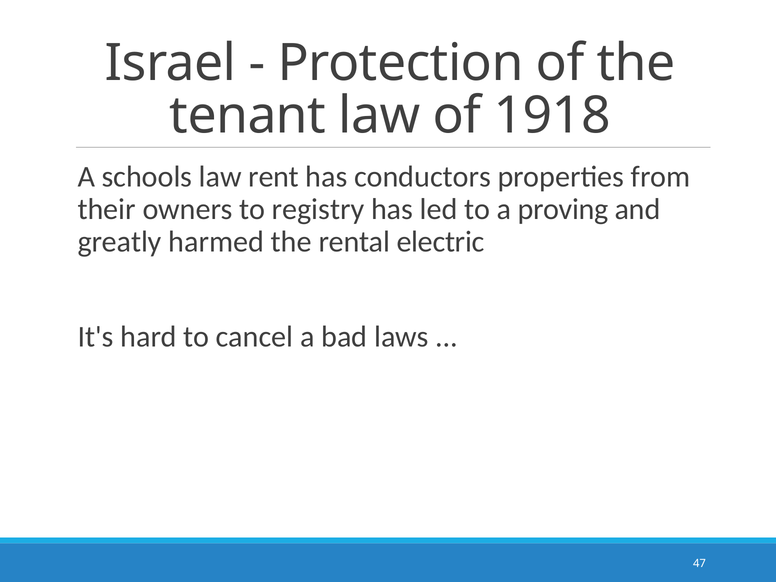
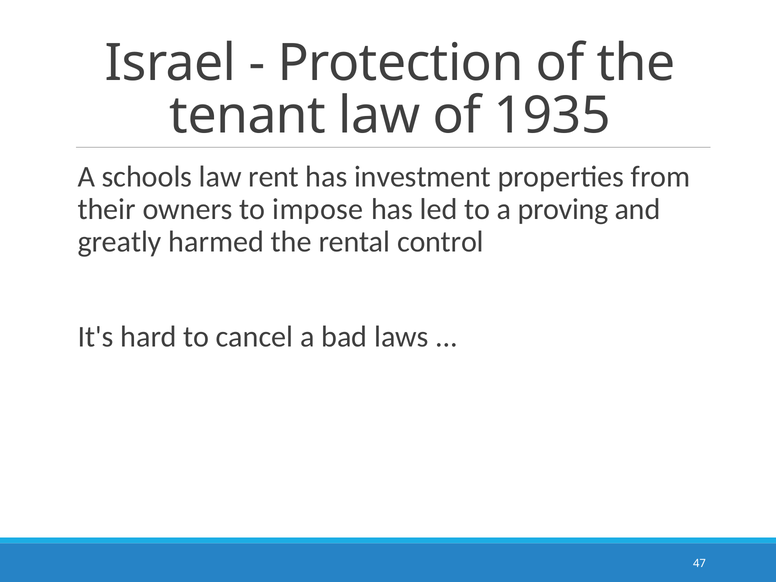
1918: 1918 -> 1935 (552, 116)
conductors: conductors -> investment (423, 177)
registry: registry -> impose (318, 209)
electric: electric -> control (440, 242)
